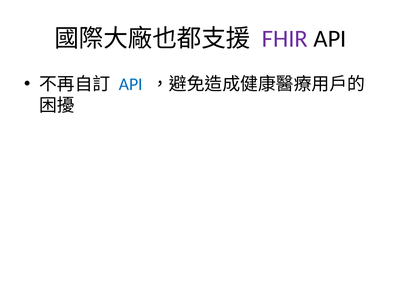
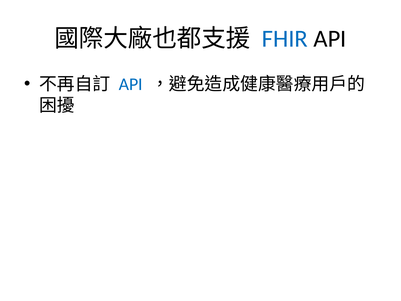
FHIR colour: purple -> blue (285, 39)
